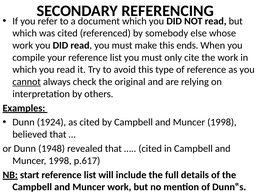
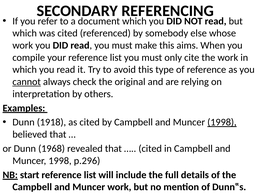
ends: ends -> aims (187, 46)
1924: 1924 -> 1918 (51, 123)
1998 underline: none -> present (222, 123)
1948: 1948 -> 1968 (52, 149)
p.617: p.617 -> p.296 (87, 161)
